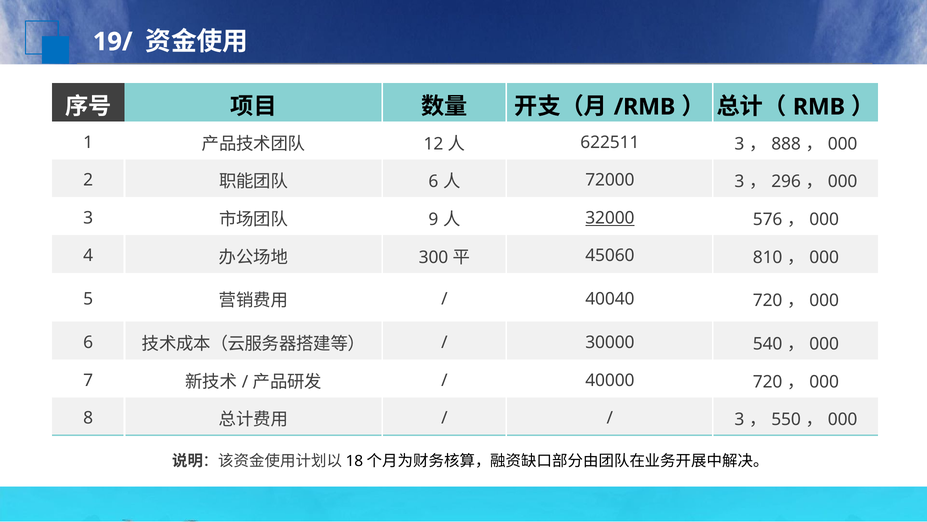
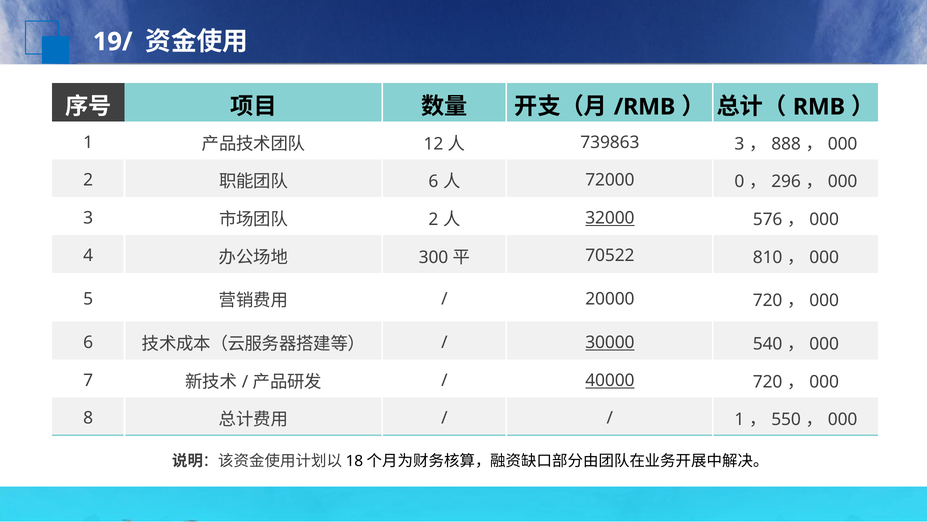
622511: 622511 -> 739863 (610, 142)
72000 3: 3 -> 0 (739, 182)
9: 9 -> 2 (433, 219)
45060: 45060 -> 70522 (610, 256)
40040: 40040 -> 20000 (610, 299)
30000 underline: none -> present (610, 343)
40000 underline: none -> present (610, 380)
3: 3 -> 1 (739, 420)
